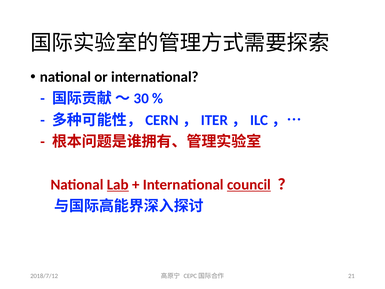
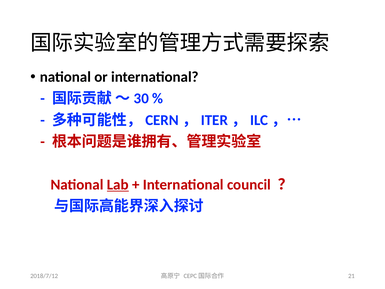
council underline: present -> none (249, 185)
